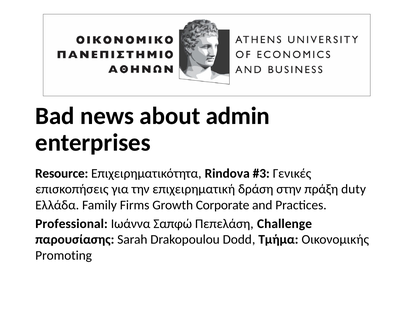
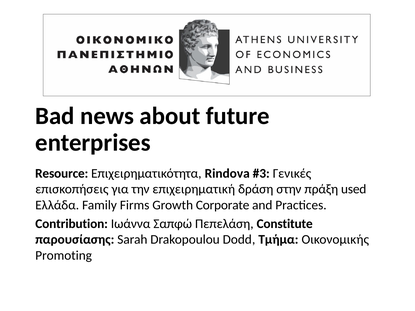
admin: admin -> future (238, 116)
duty: duty -> used (354, 189)
Professional: Professional -> Contribution (72, 224)
Challenge: Challenge -> Constitute (285, 224)
